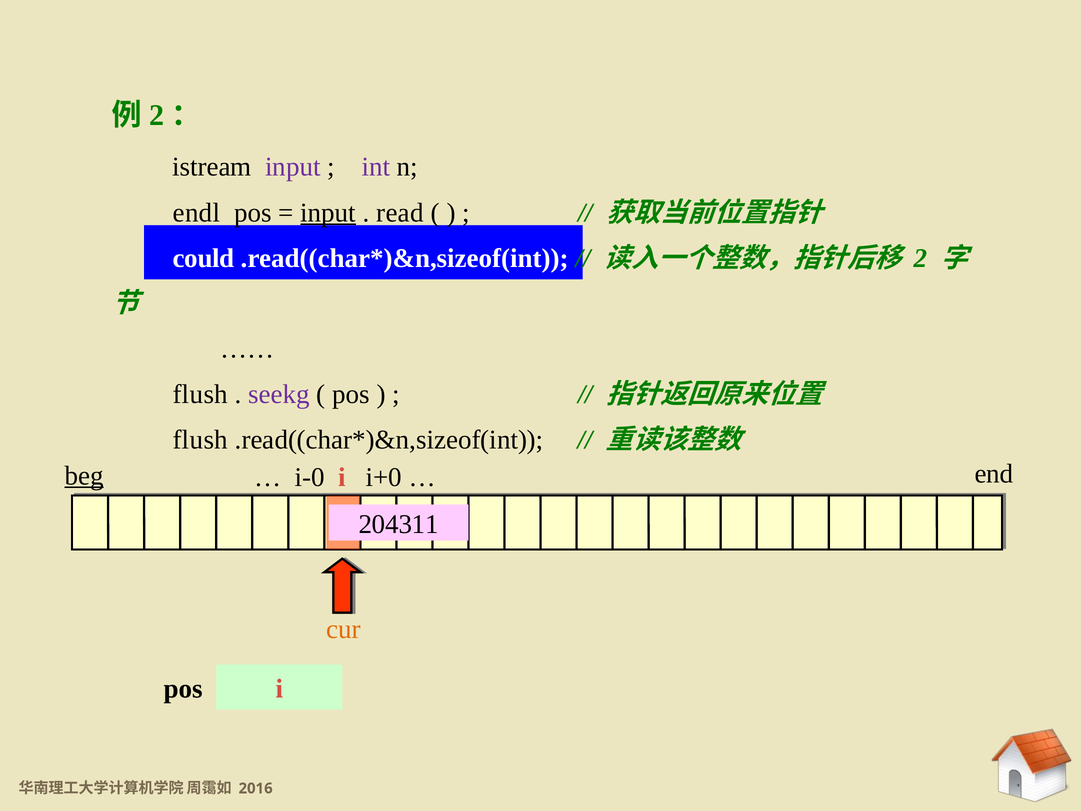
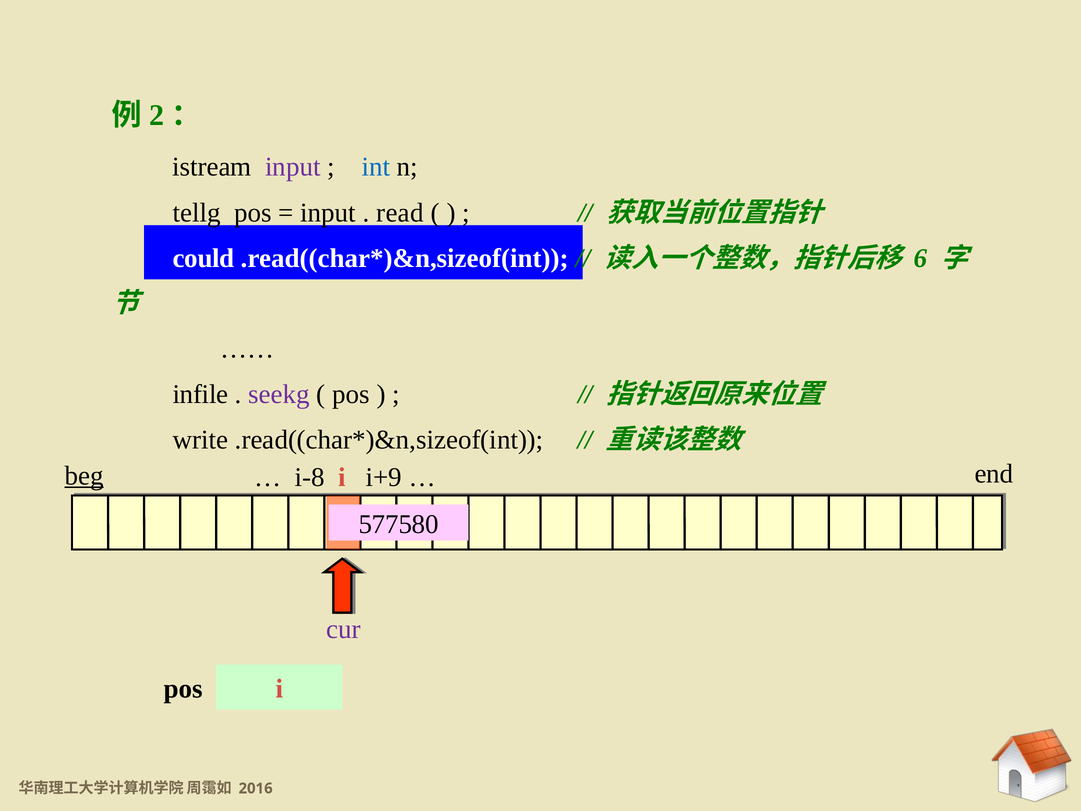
int colour: purple -> blue (376, 167)
endl: endl -> tellg (197, 213)
input underline: present -> none (328, 213)
2: 2 -> 6 (921, 258)
flush: flush -> infile (201, 394)
flush: flush -> write (200, 439)
i-0: i-0 -> i-8 (310, 477)
i+0: i+0 -> i+9 (384, 477)
204311: 204311 -> 577580 (399, 524)
cur colour: orange -> purple (343, 629)
